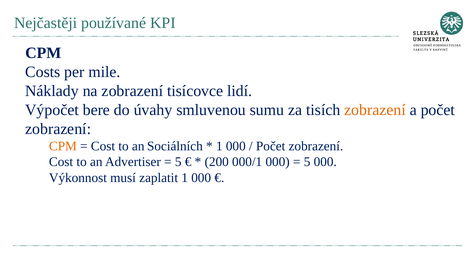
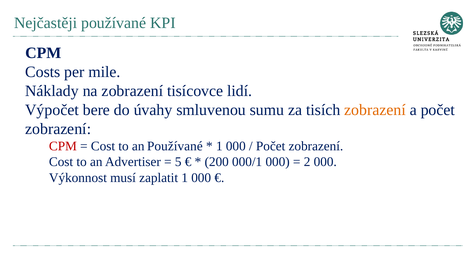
CPM colour: orange -> red (63, 146)
an Sociálních: Sociálních -> Používané (175, 146)
5: 5 -> 2 (307, 162)
